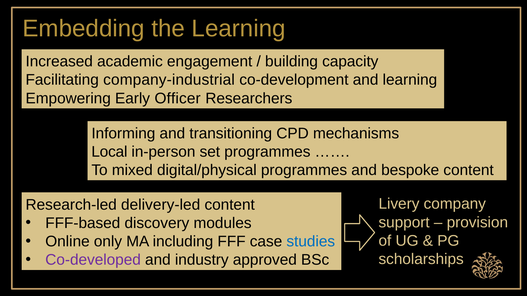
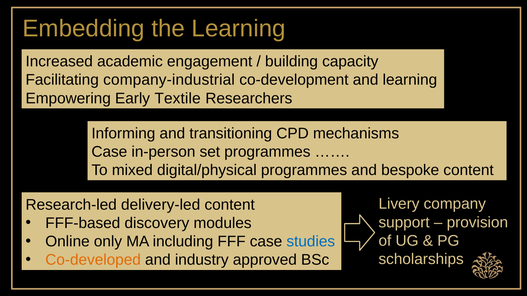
Officer: Officer -> Textile (178, 98)
Local: Local -> Case (109, 152)
Co-developed colour: purple -> orange (93, 260)
